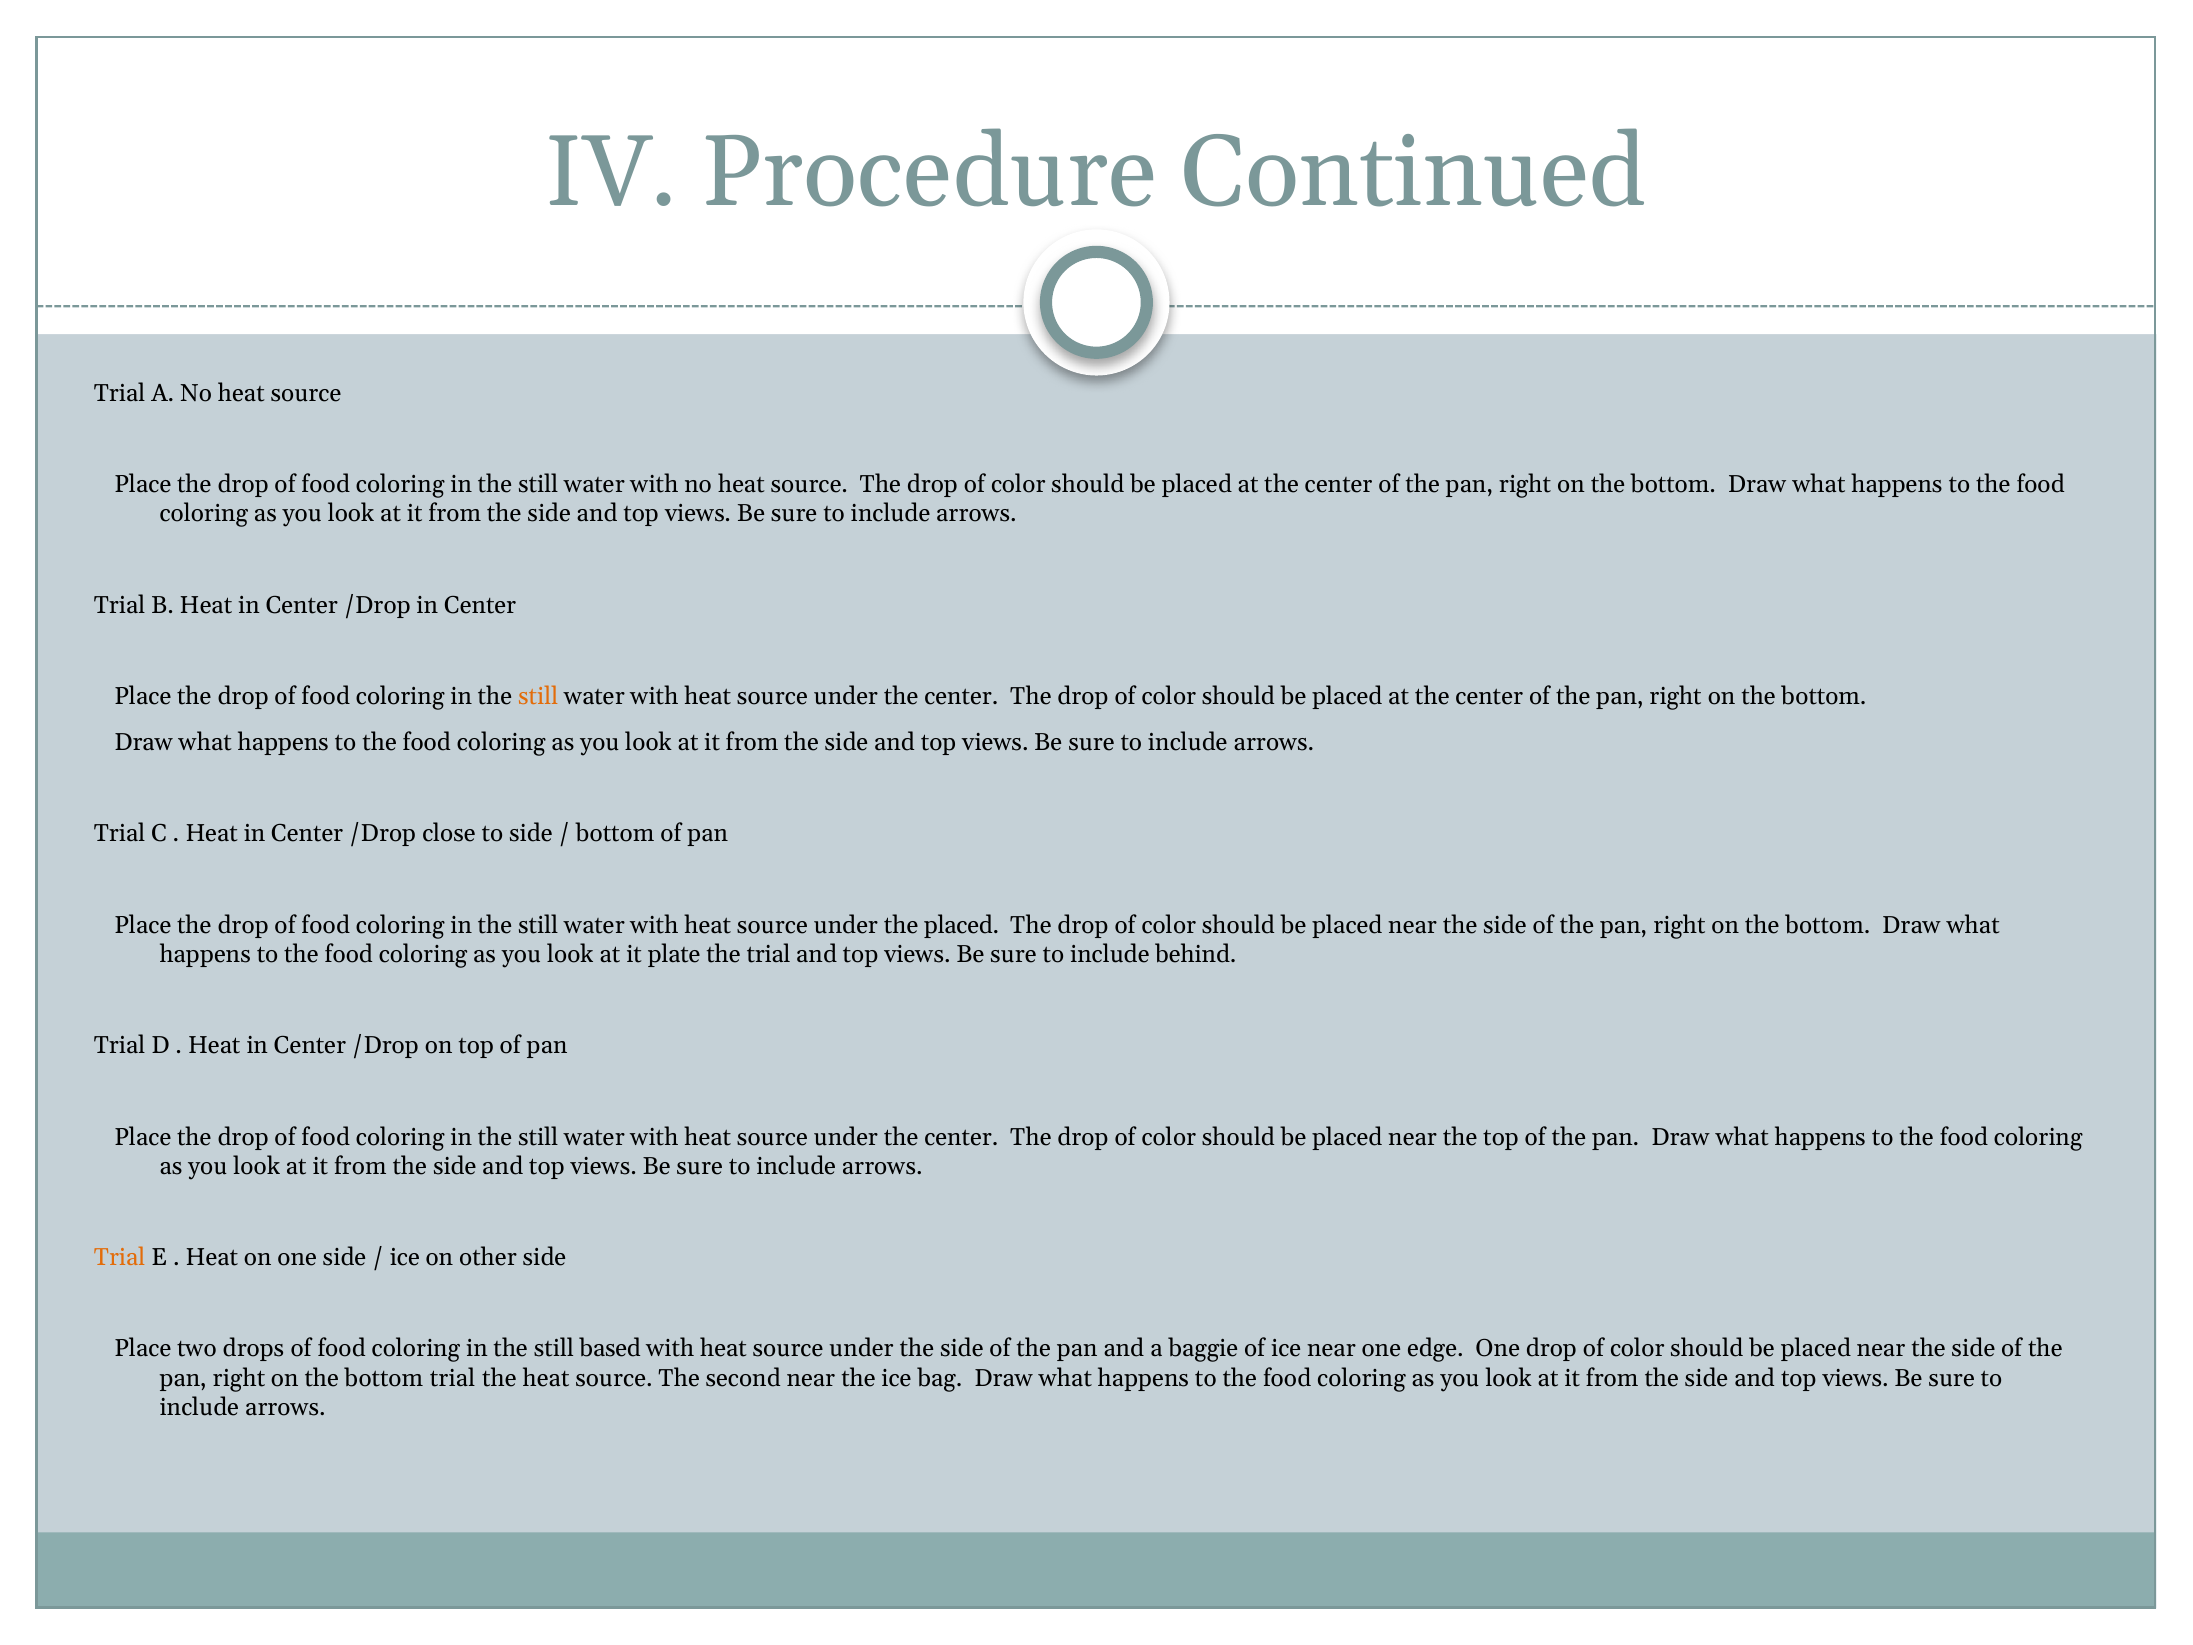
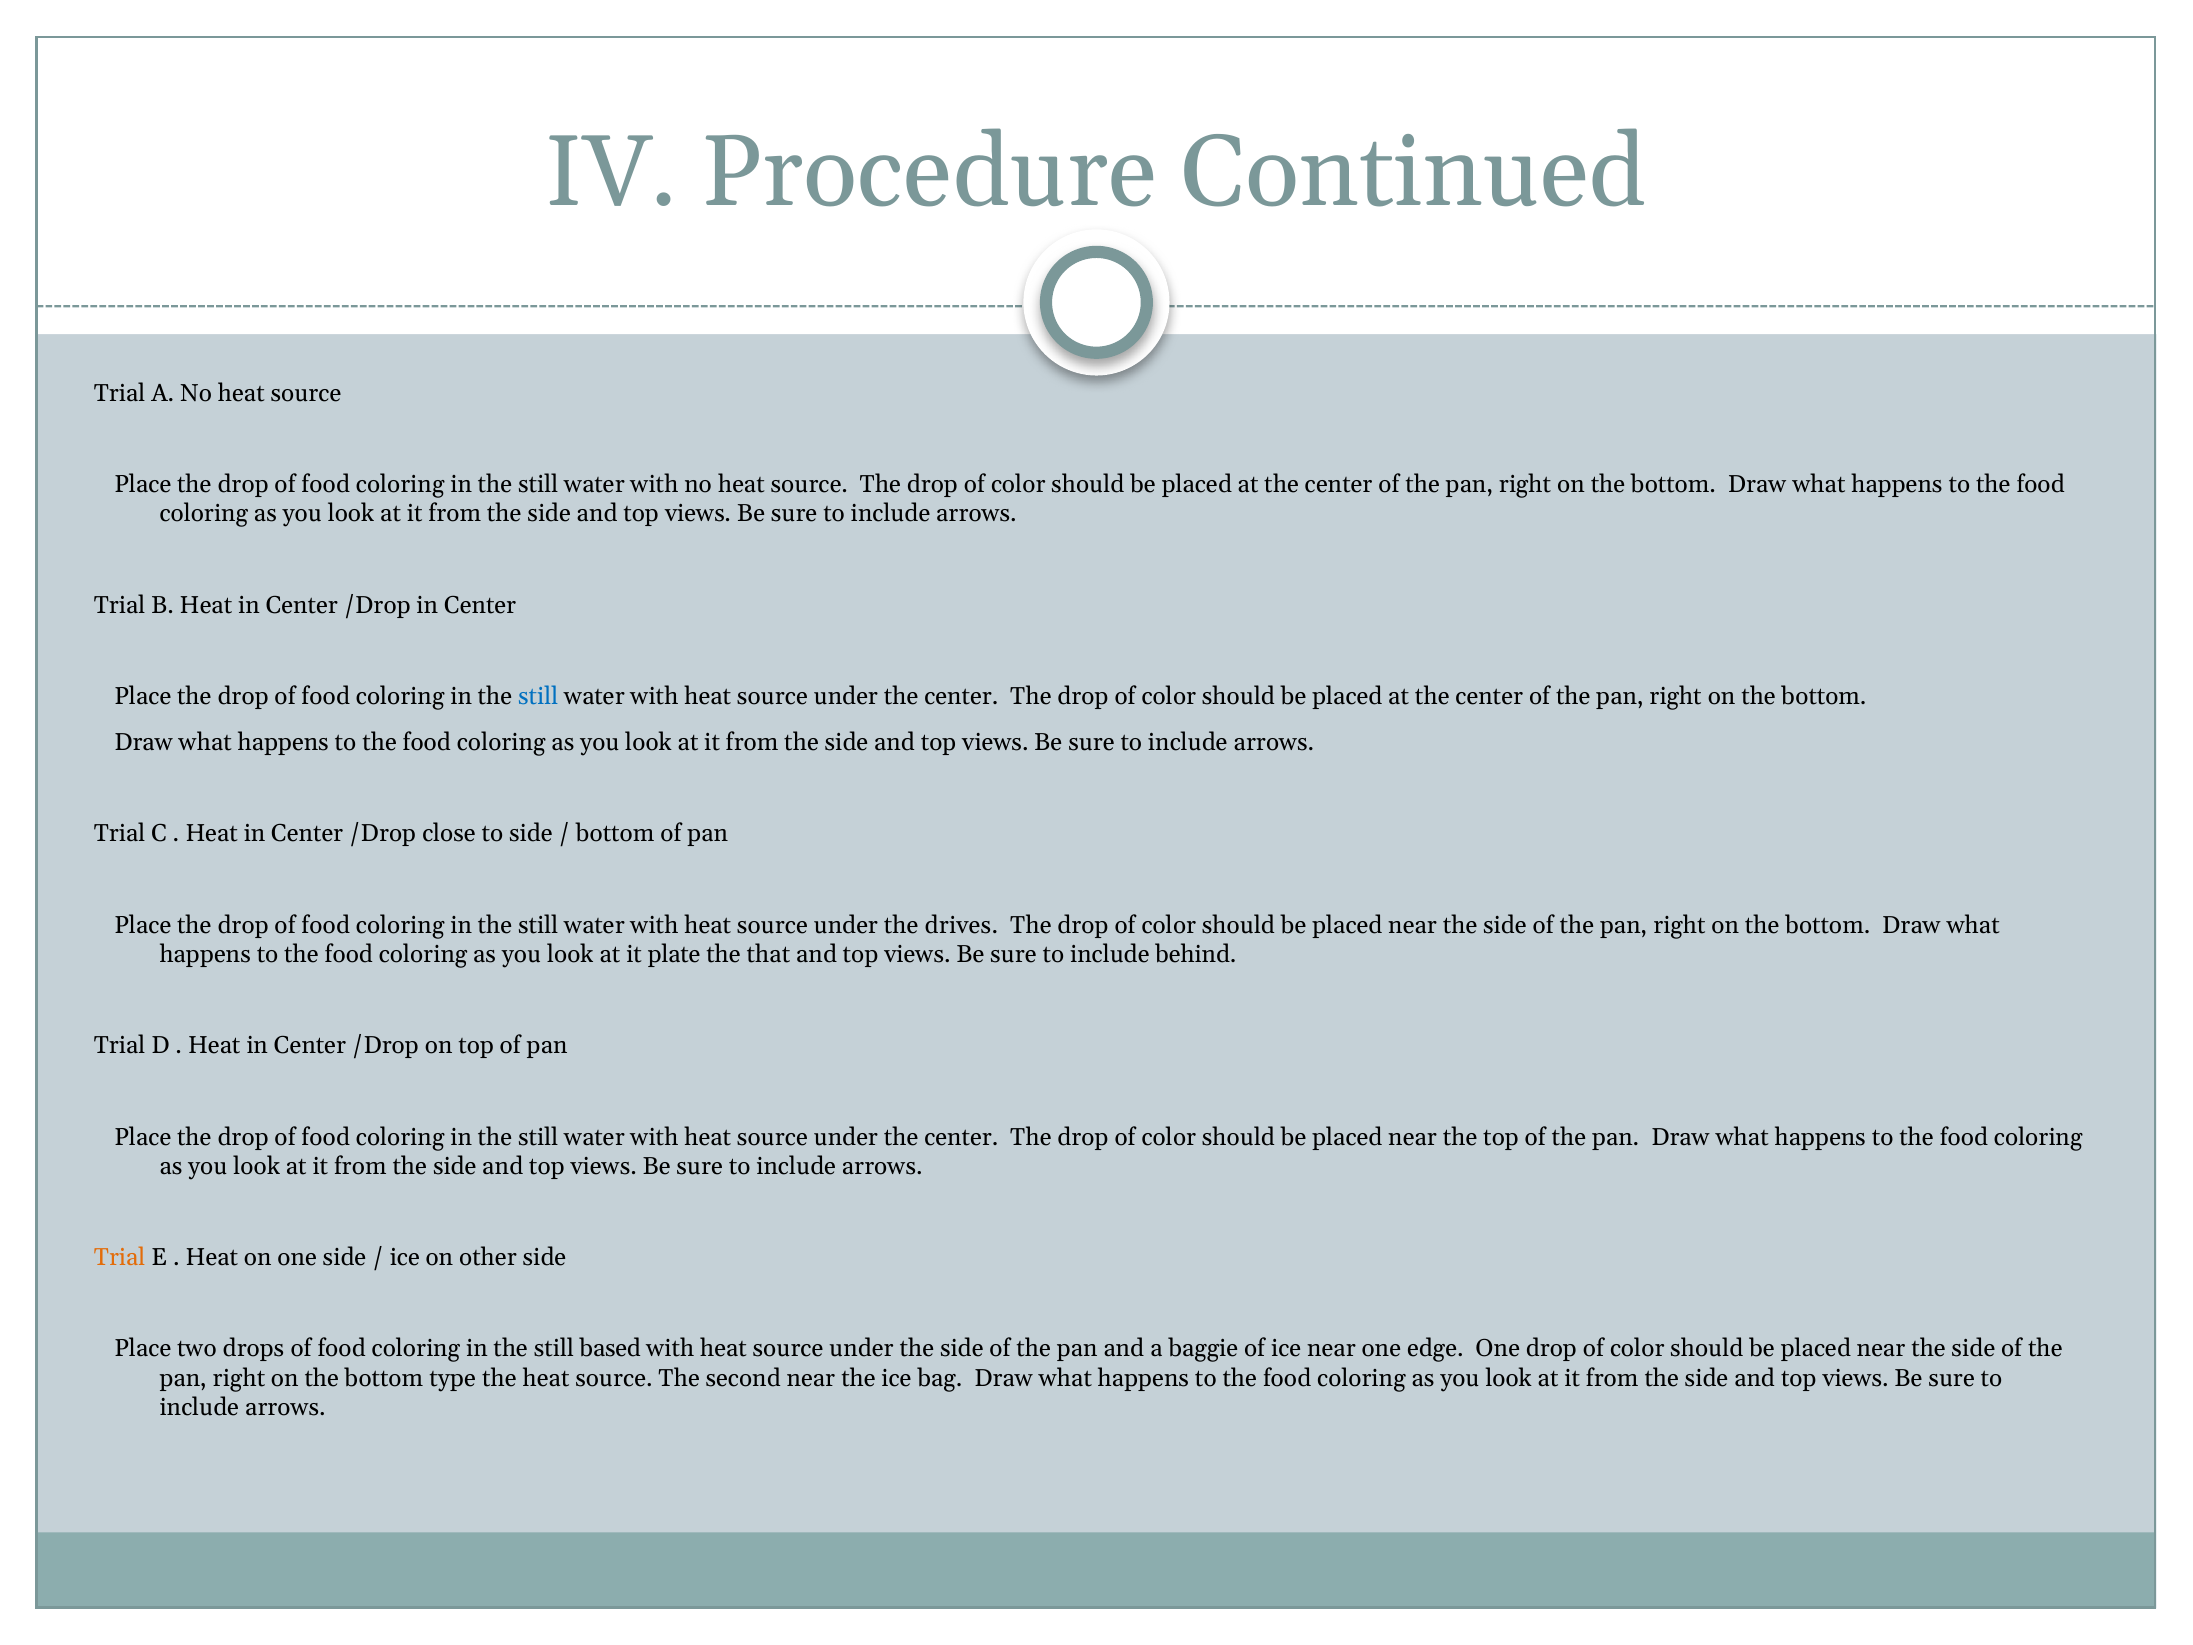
still colour: orange -> blue (538, 697)
the placed: placed -> drives (961, 925)
the trial: trial -> that (768, 954)
bottom trial: trial -> type (453, 1378)
